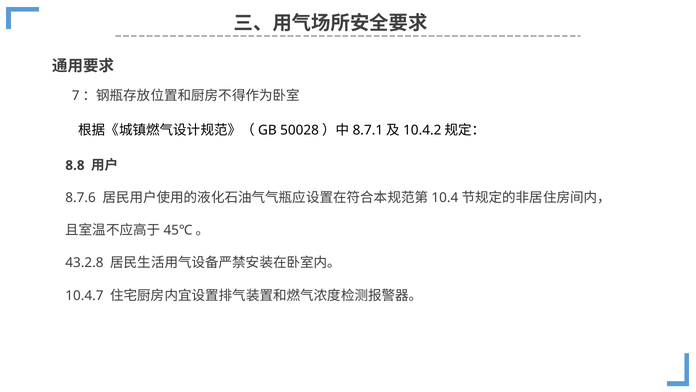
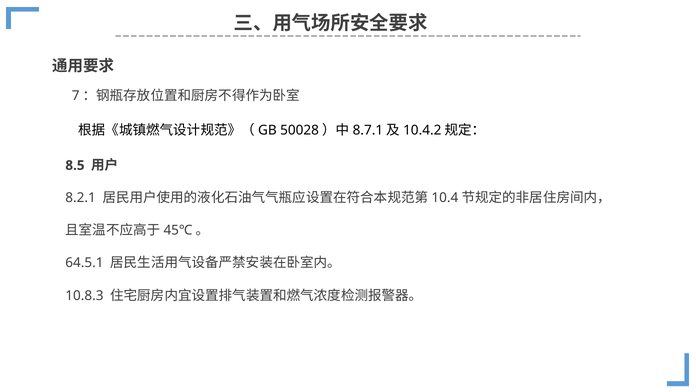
8.8: 8.8 -> 8.5 (75, 165)
8.7.6: 8.7.6 -> 8.2.1 (81, 198)
43.2.8: 43.2.8 -> 64.5.1 (84, 263)
10.4.7: 10.4.7 -> 10.8.3 (84, 295)
